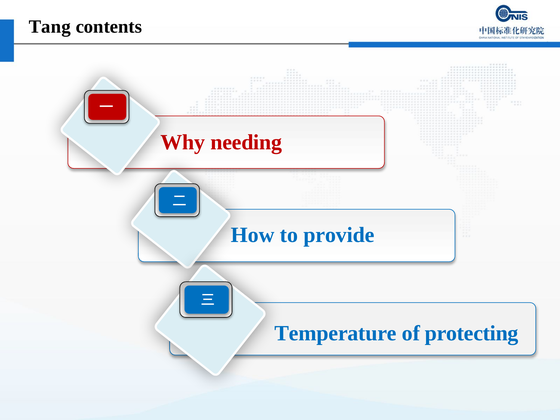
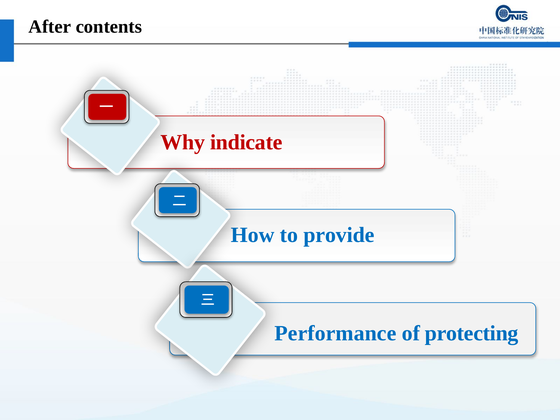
Tang: Tang -> After (50, 27)
needing: needing -> indicate (246, 142)
Temperature: Temperature -> Performance (335, 333)
